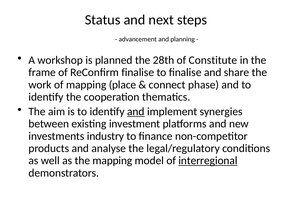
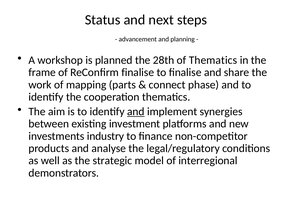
of Constitute: Constitute -> Thematics (213, 60)
place: place -> parts (122, 85)
the mapping: mapping -> strategic (112, 161)
interregional underline: present -> none (208, 161)
